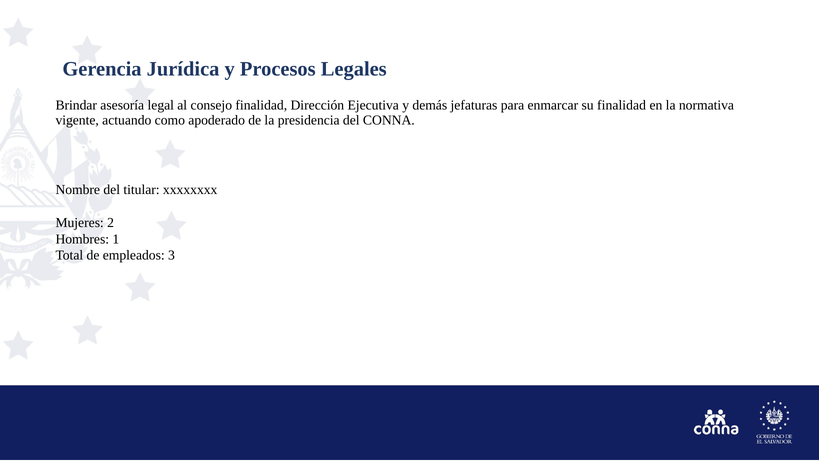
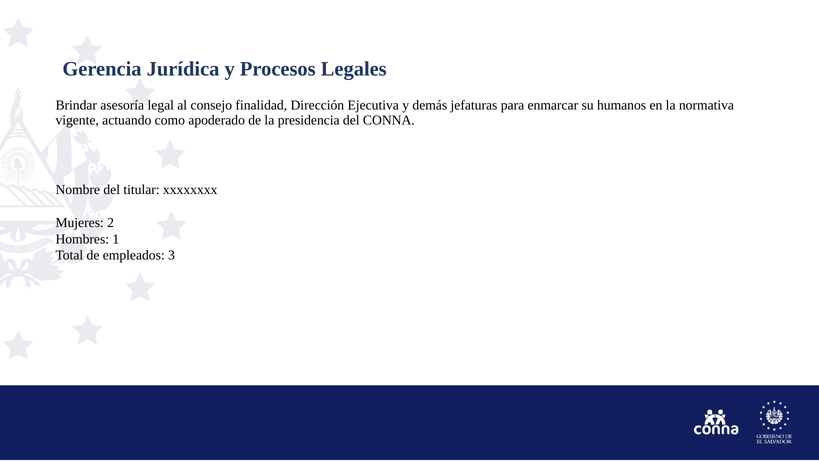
su finalidad: finalidad -> humanos (622, 105)
